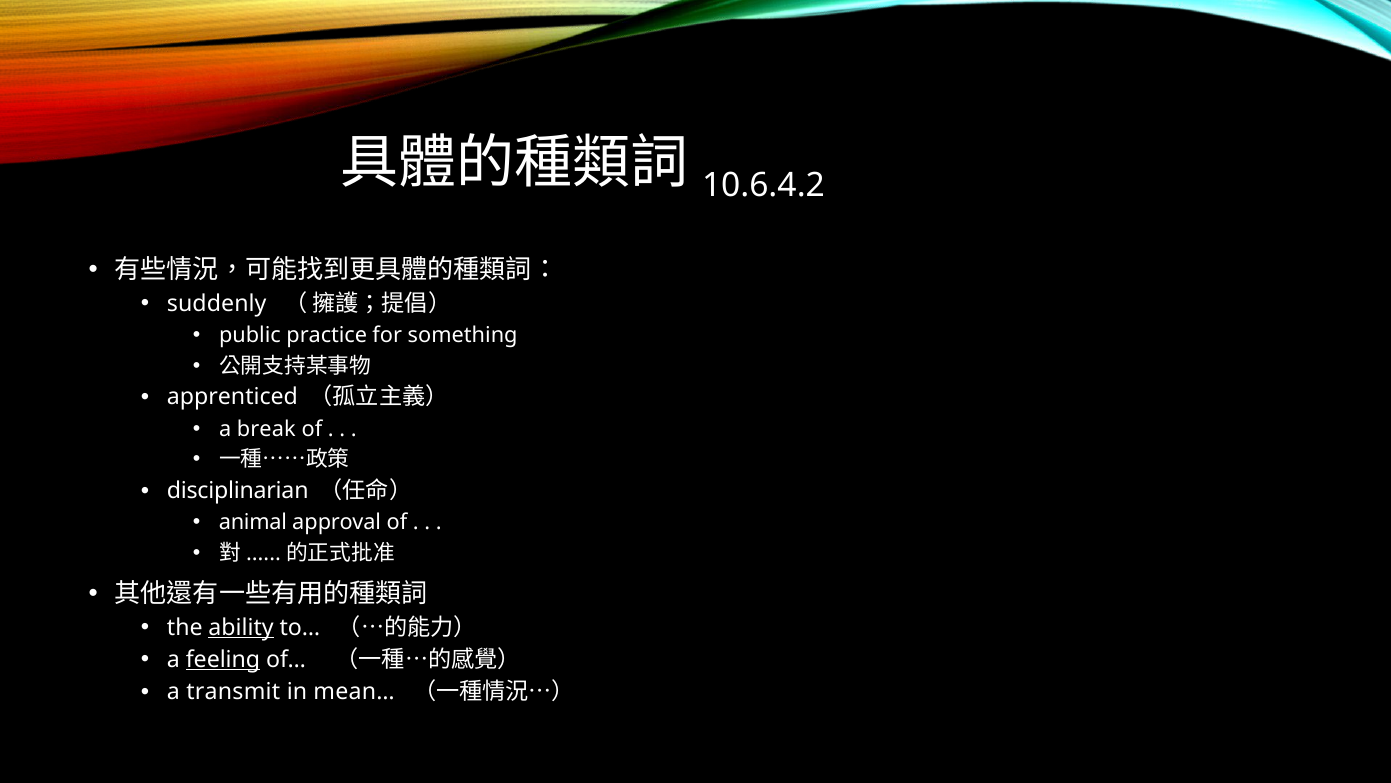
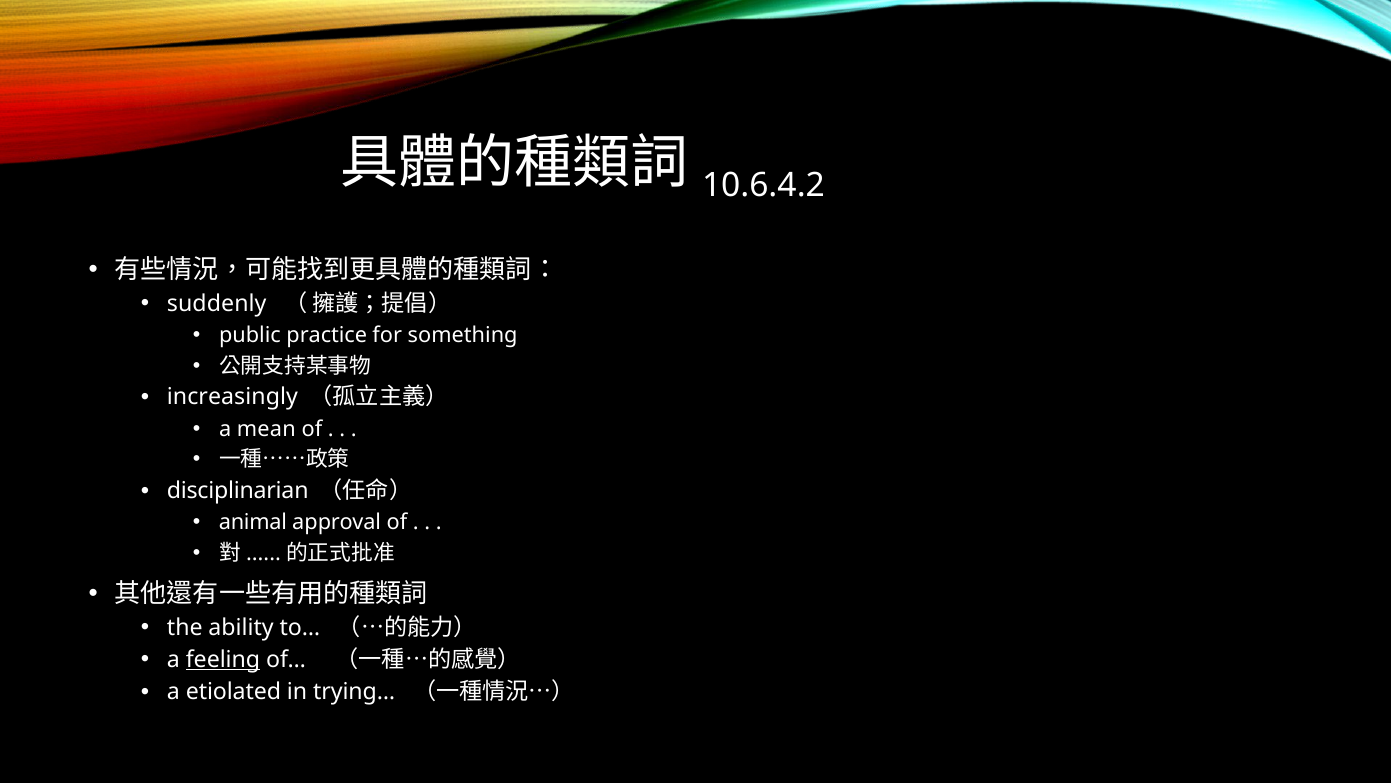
apprenticed: apprenticed -> increasingly (232, 397)
break: break -> mean (266, 429)
ability underline: present -> none (241, 627)
transmit: transmit -> etiolated (233, 692)
mean…: mean… -> trying… (354, 692)
